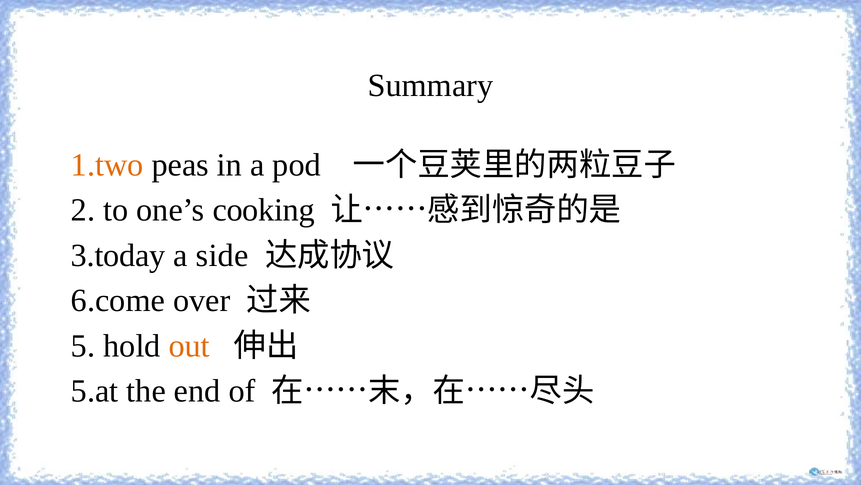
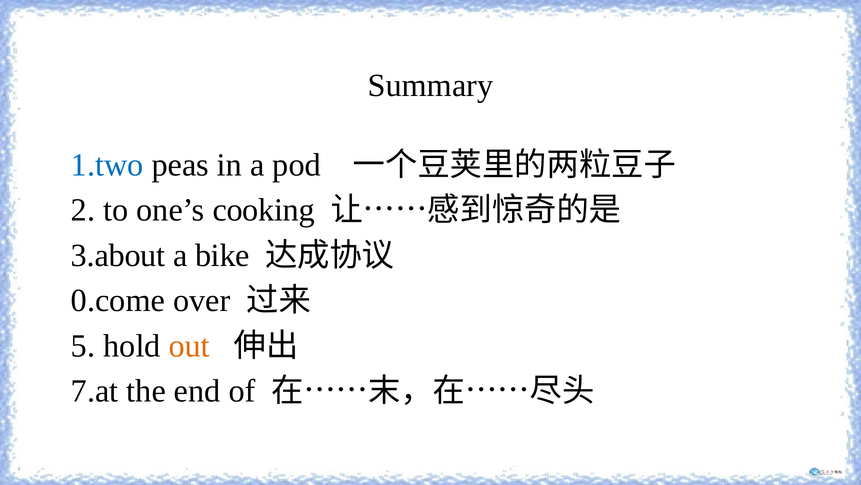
1.two colour: orange -> blue (107, 165)
3.today: 3.today -> 3.about (118, 255)
side: side -> bike (222, 255)
6.come: 6.come -> 0.come (118, 300)
5.at: 5.at -> 7.at (95, 391)
